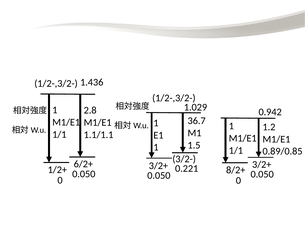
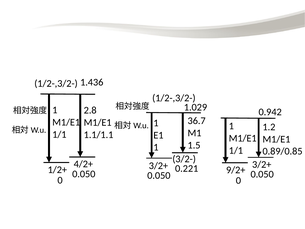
6/2+: 6/2+ -> 4/2+ (83, 164)
8/2+: 8/2+ -> 9/2+ (236, 170)
